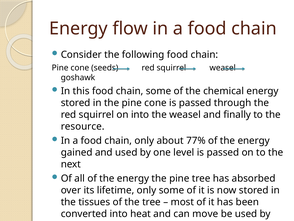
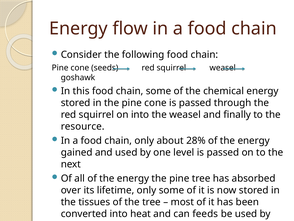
77%: 77% -> 28% (196, 140)
move: move -> feeds (205, 213)
